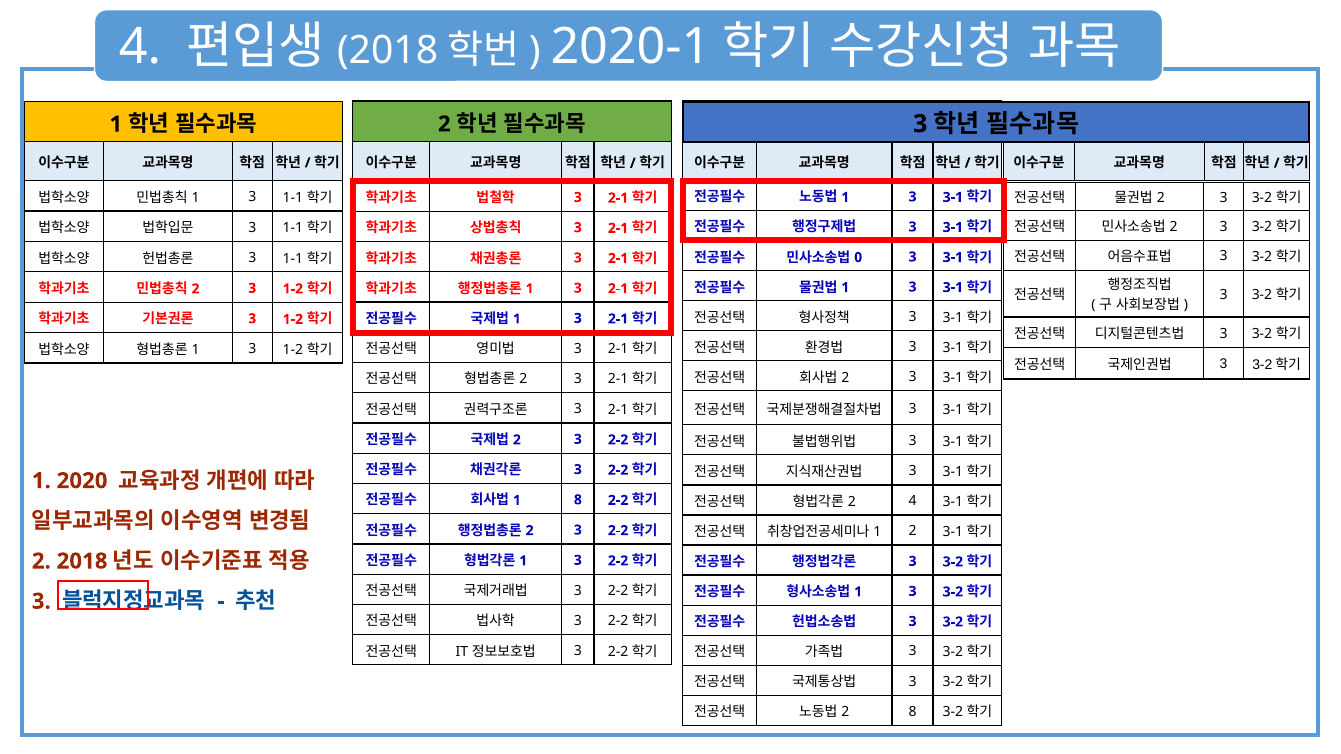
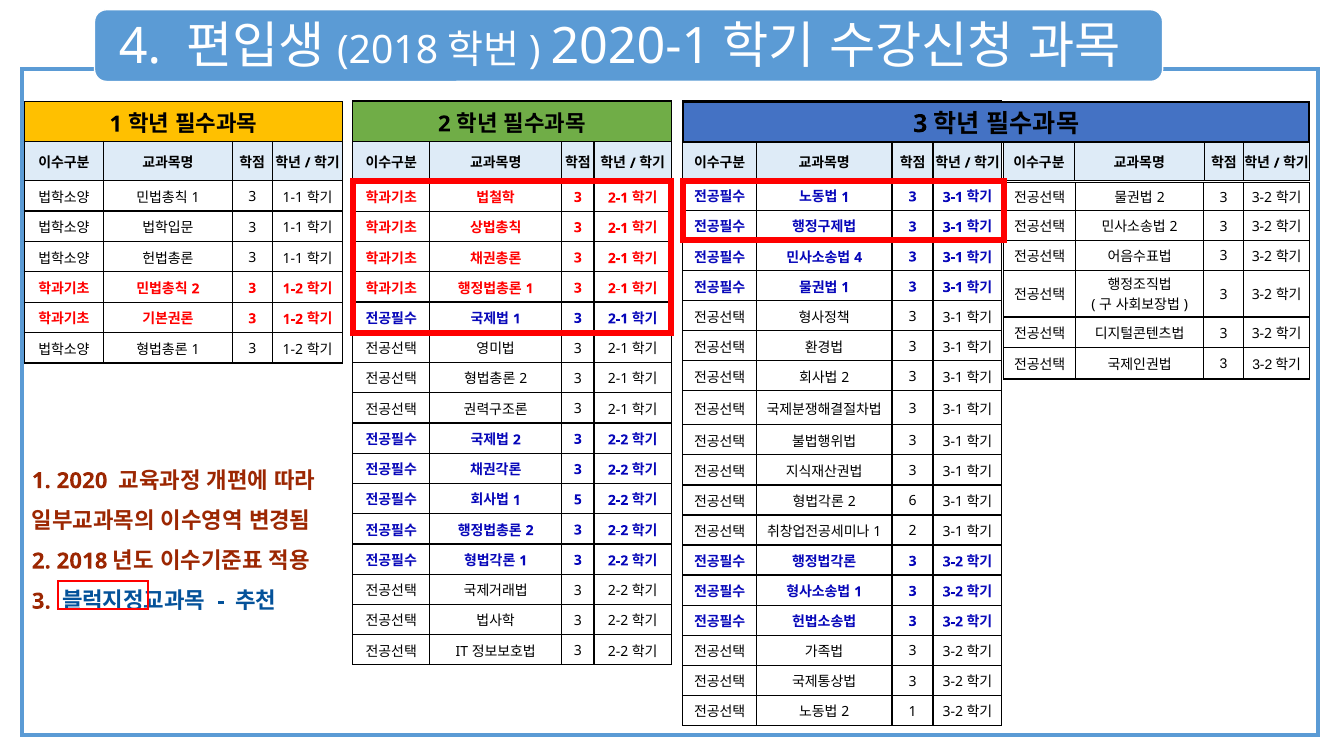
0: 0 -> 4 (858, 258)
1 8: 8 -> 5 (578, 500)
2 4: 4 -> 6 (913, 501)
2 8: 8 -> 1 (913, 712)
